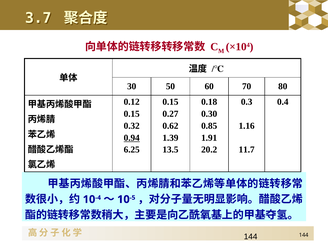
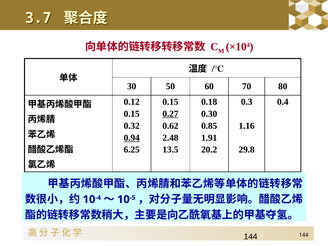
0.27 underline: none -> present (170, 114)
1.39: 1.39 -> 2.48 (170, 138)
11.7: 11.7 -> 29.8 (247, 150)
